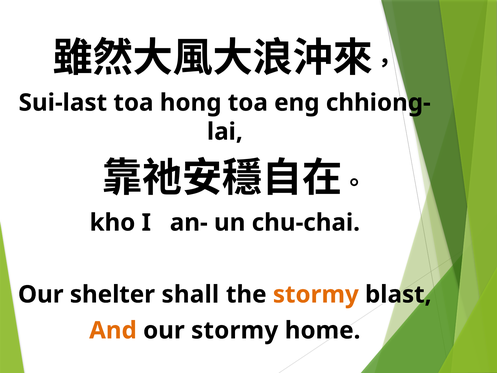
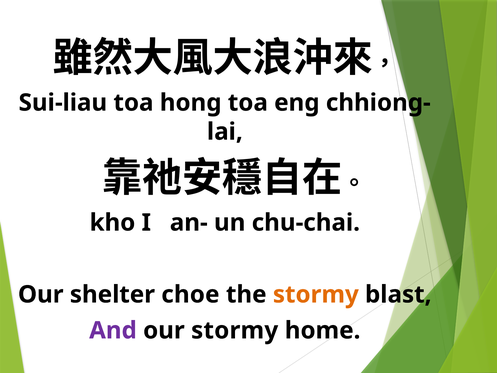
Sui-last: Sui-last -> Sui-liau (63, 103)
shall: shall -> choe (190, 294)
And colour: orange -> purple (113, 330)
